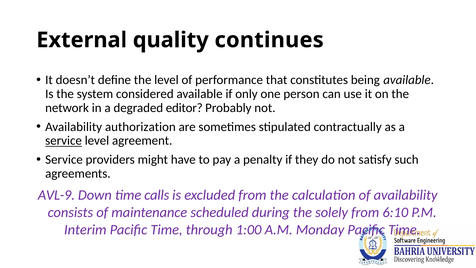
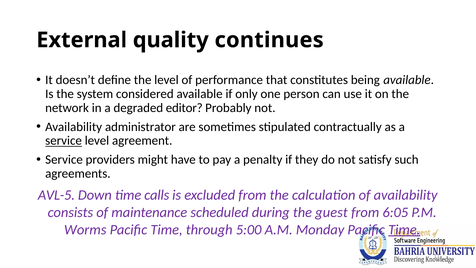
authorization: authorization -> administrator (140, 127)
AVL-9: AVL-9 -> AVL-5 (56, 195)
solely: solely -> guest (332, 212)
6:10: 6:10 -> 6:05 (395, 212)
Interim: Interim -> Worms (85, 229)
1:00: 1:00 -> 5:00 (249, 229)
Time underline: none -> present (404, 229)
